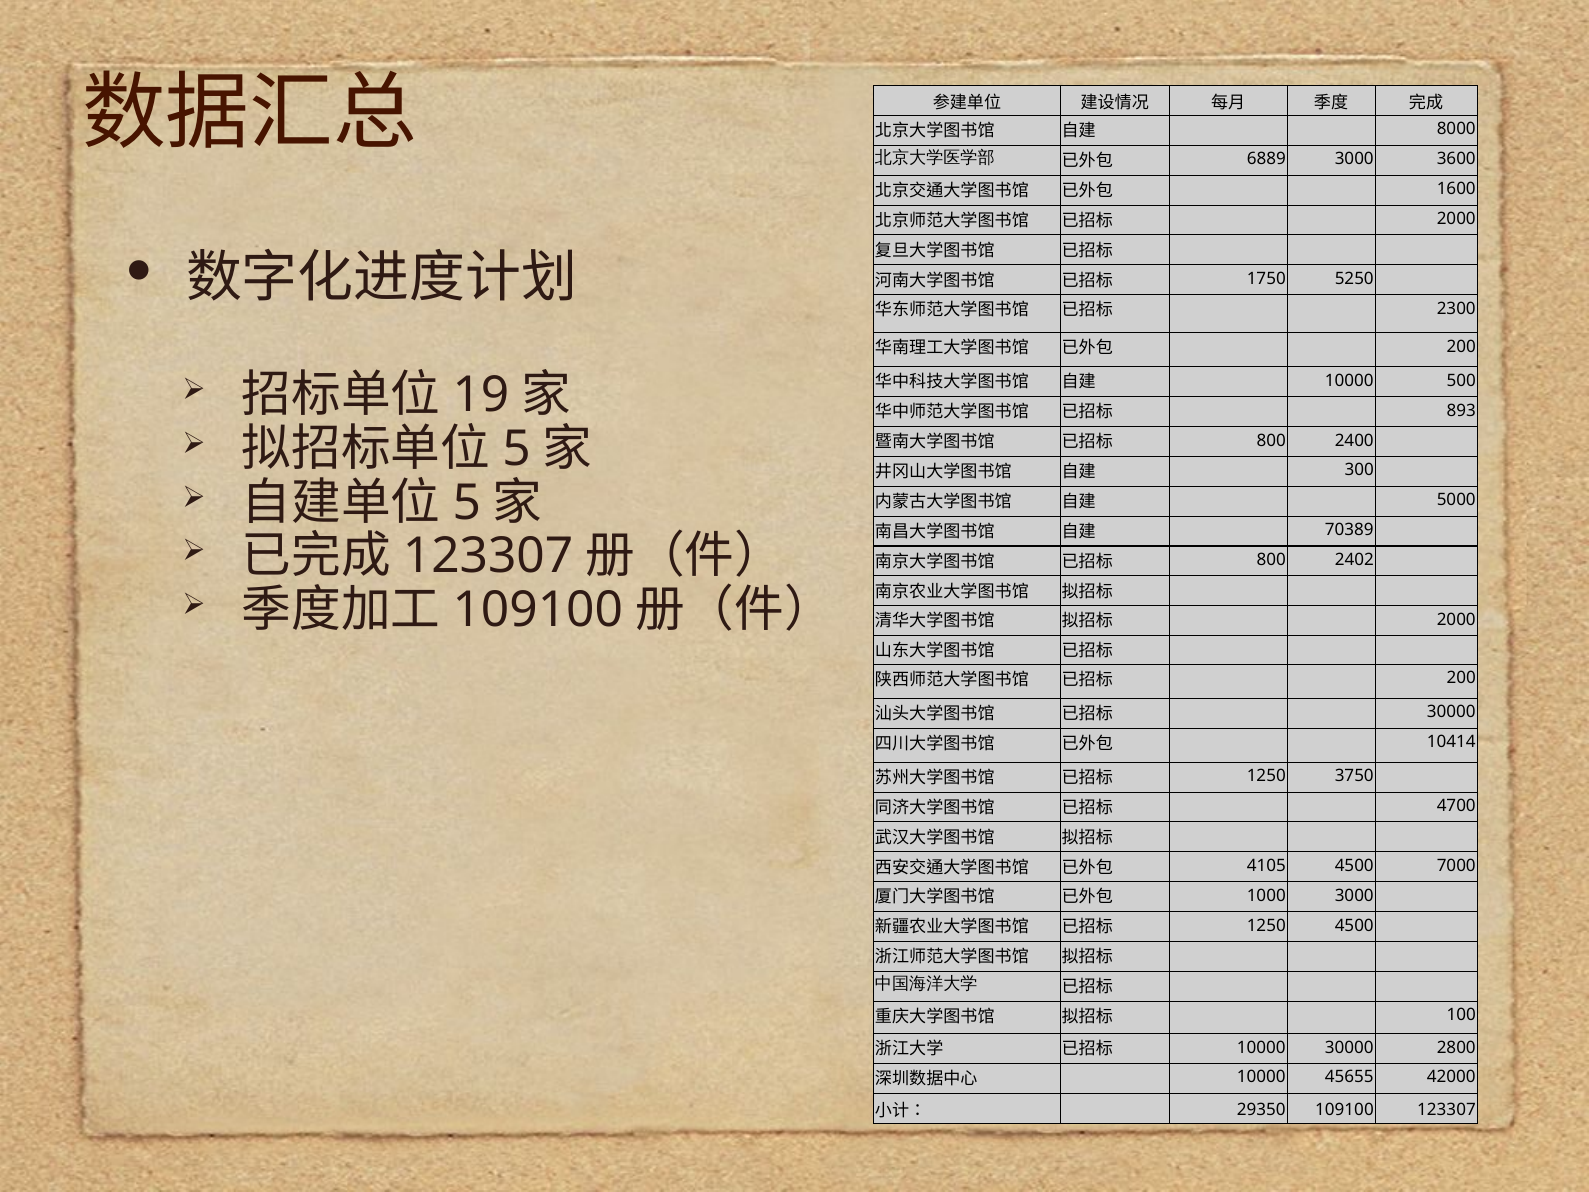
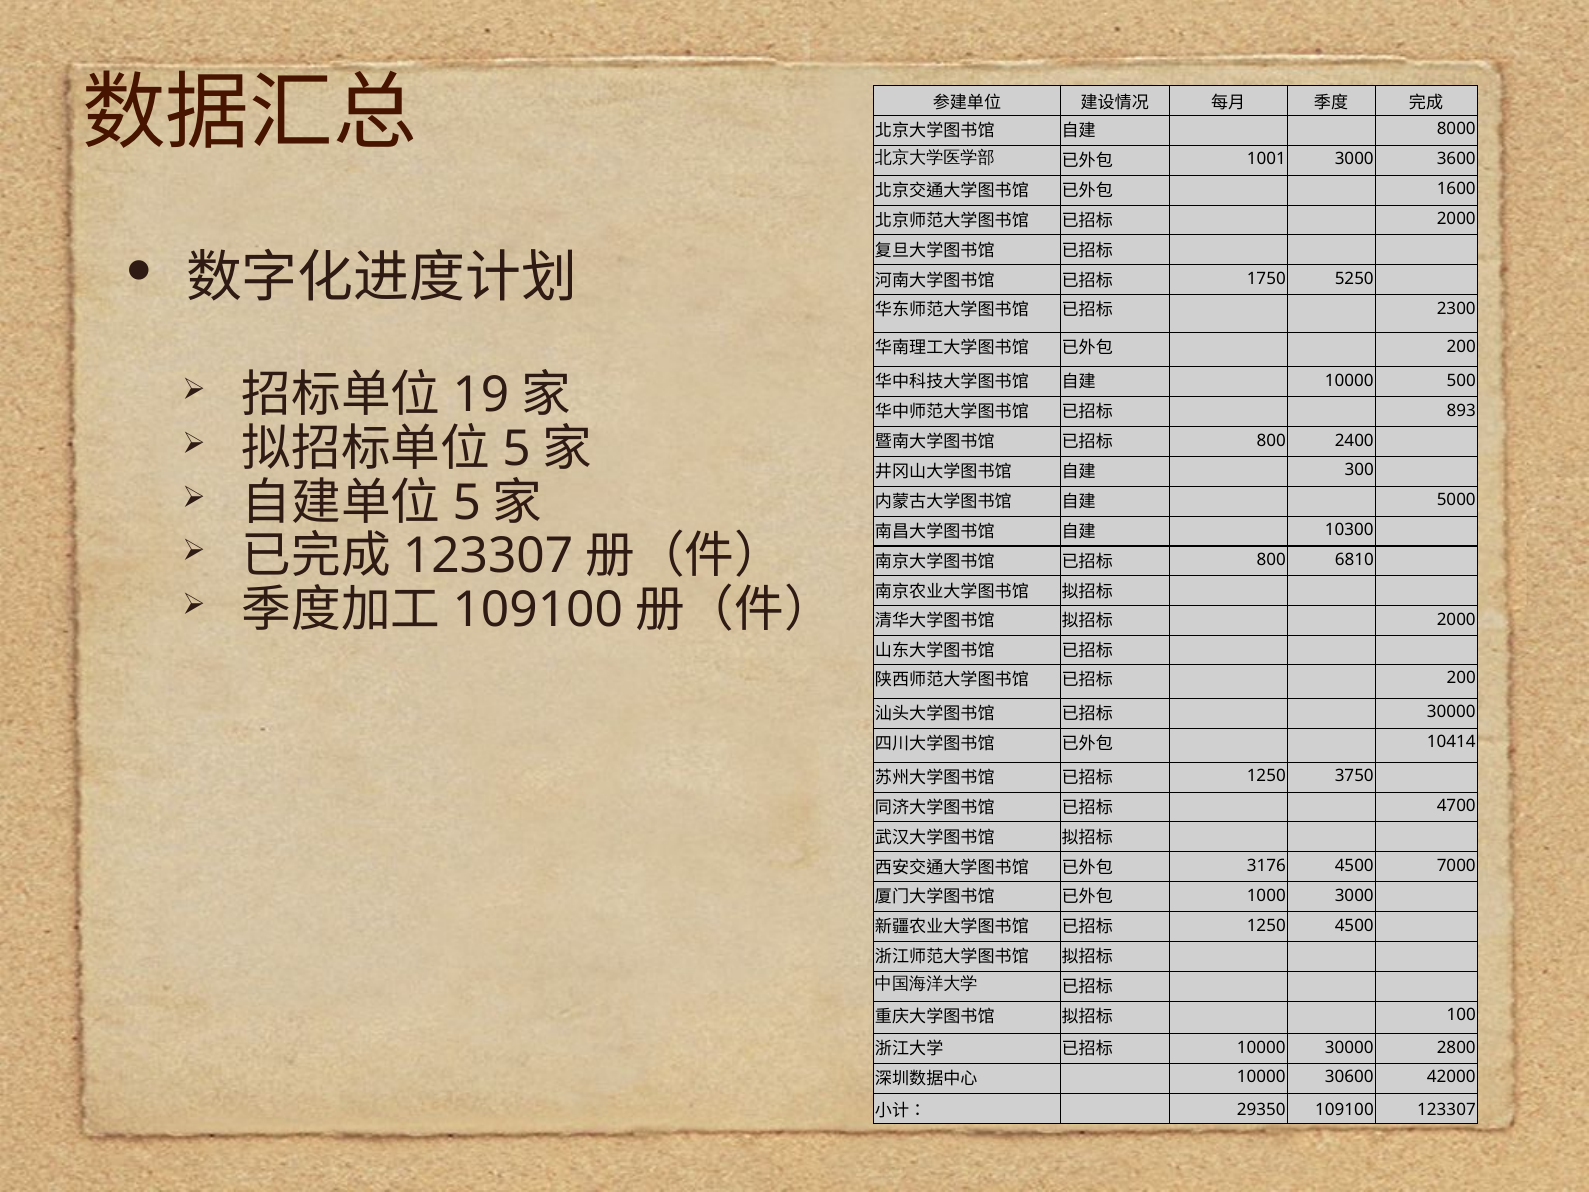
6889: 6889 -> 1001 (1266, 159)
70389: 70389 -> 10300 (1349, 530)
2402: 2402 -> 6810 (1354, 560)
4105: 4105 -> 3176 (1266, 866)
45655: 45655 -> 30600 (1349, 1077)
